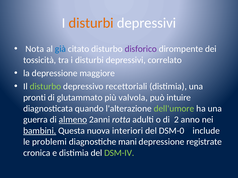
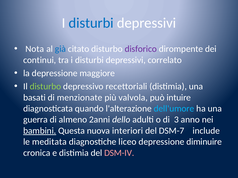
disturbi colour: orange -> blue (91, 23)
tossicità: tossicità -> continui (40, 60)
pronti: pronti -> basati (34, 98)
glutammato: glutammato -> menzionate (80, 98)
dell'umore colour: light green -> light blue (174, 109)
almeno underline: present -> none (73, 120)
rotta: rotta -> dello (121, 120)
2: 2 -> 3 (176, 120)
DSM-0: DSM-0 -> DSM-7 (172, 131)
problemi: problemi -> meditata (49, 142)
mani: mani -> liceo (127, 142)
registrate: registrate -> diminuire (204, 142)
DSM-IV colour: light green -> pink (119, 153)
